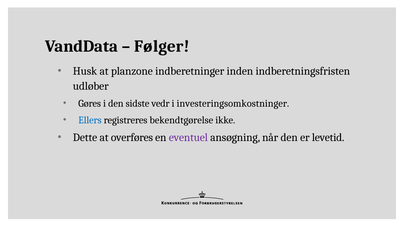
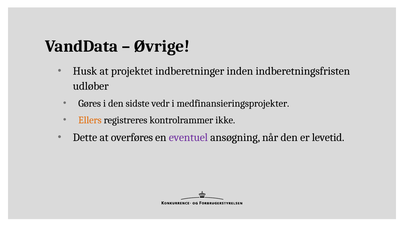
Følger: Følger -> Øvrige (162, 46)
planzone: planzone -> projektet (132, 71)
investeringsomkostninger: investeringsomkostninger -> medfinansieringsprojekter (233, 103)
Ellers colour: blue -> orange (90, 120)
bekendtgørelse: bekendtgørelse -> kontrolrammer (181, 120)
